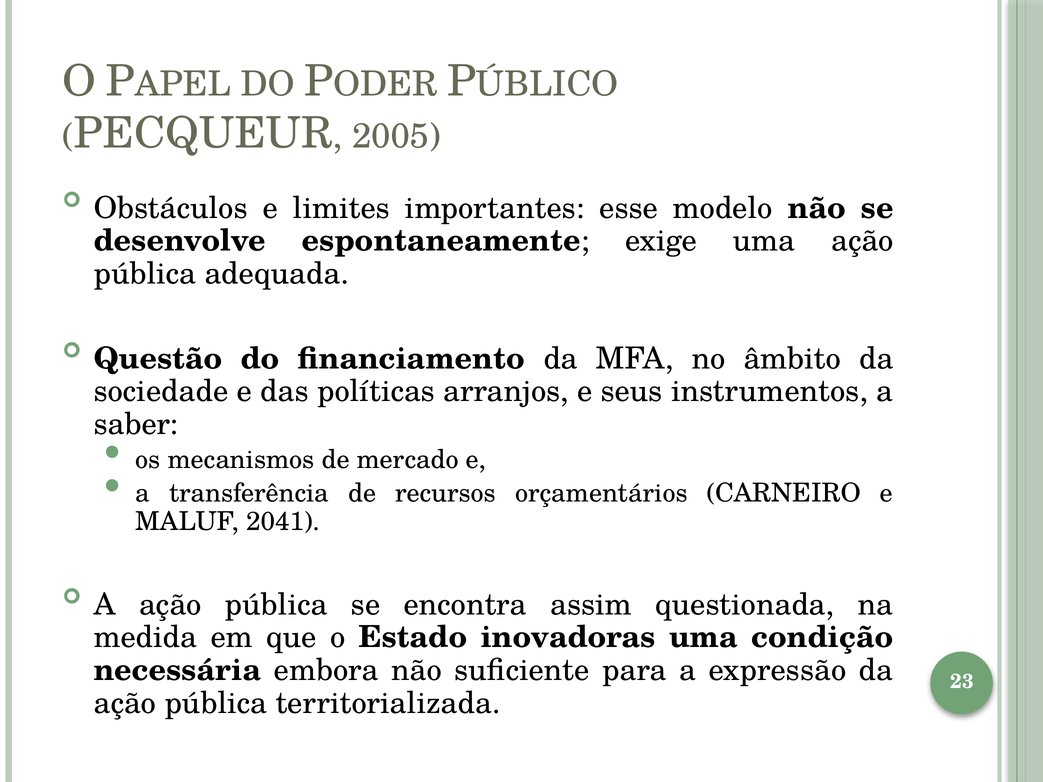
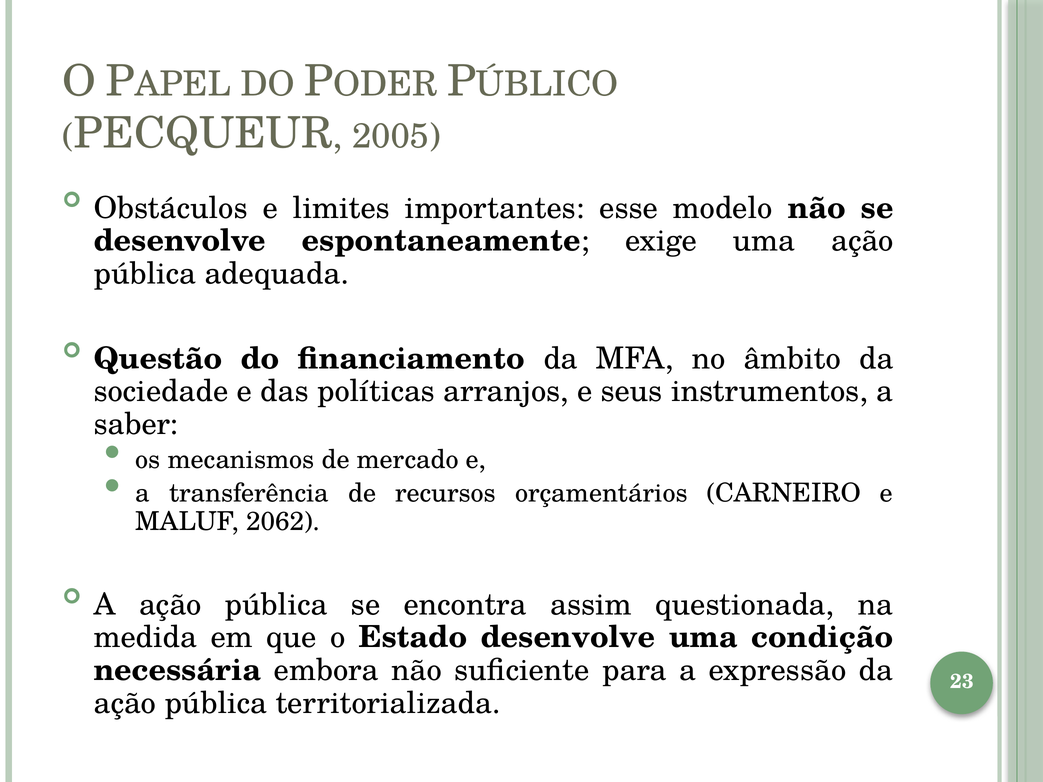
2041: 2041 -> 2062 (283, 522)
Estado inovadoras: inovadoras -> desenvolve (568, 638)
